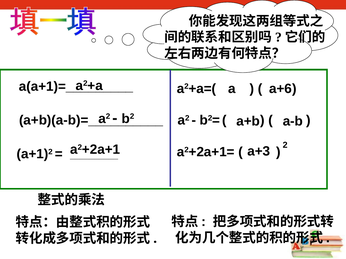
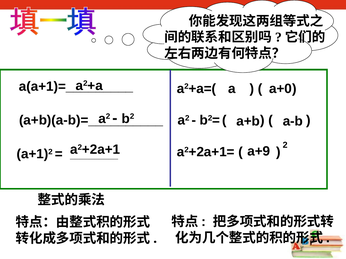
a+6: a+6 -> a+0 (280, 89)
a+3: a+3 -> a+9 (259, 151)
